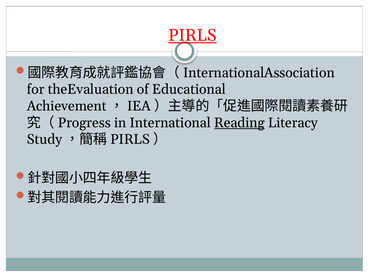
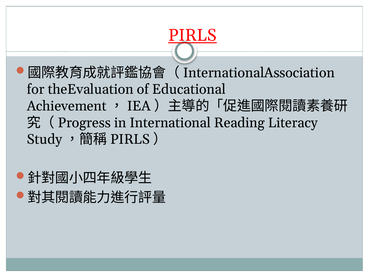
Reading underline: present -> none (239, 123)
